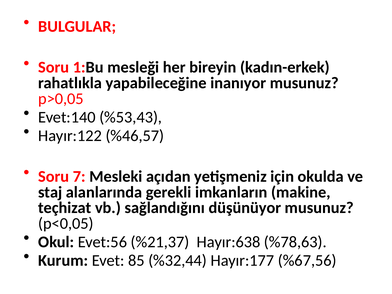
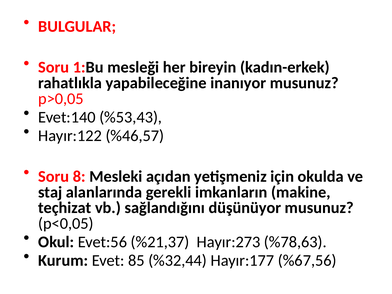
7: 7 -> 8 (79, 176)
Hayır:638: Hayır:638 -> Hayır:273 (229, 242)
